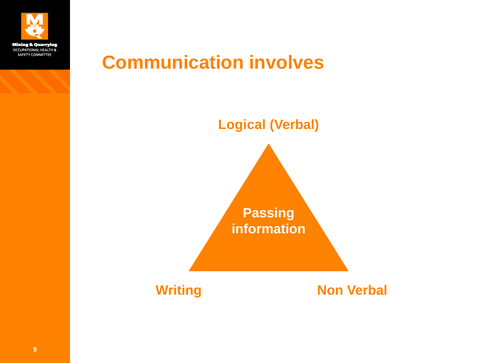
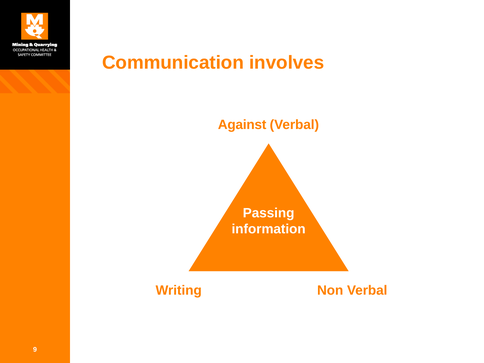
Logical: Logical -> Against (242, 125)
